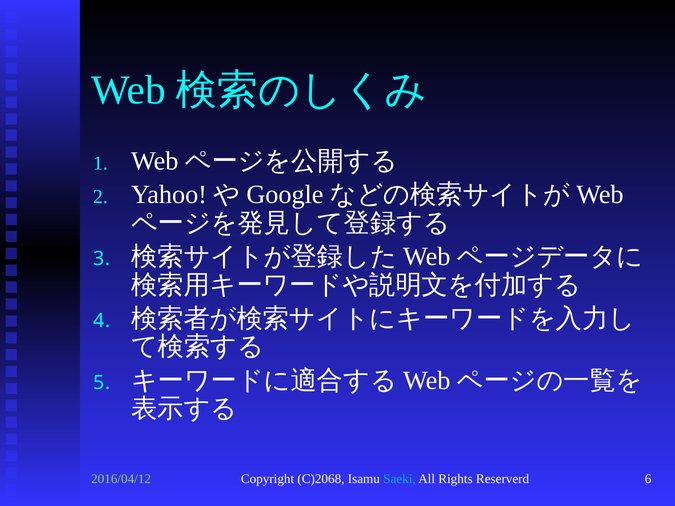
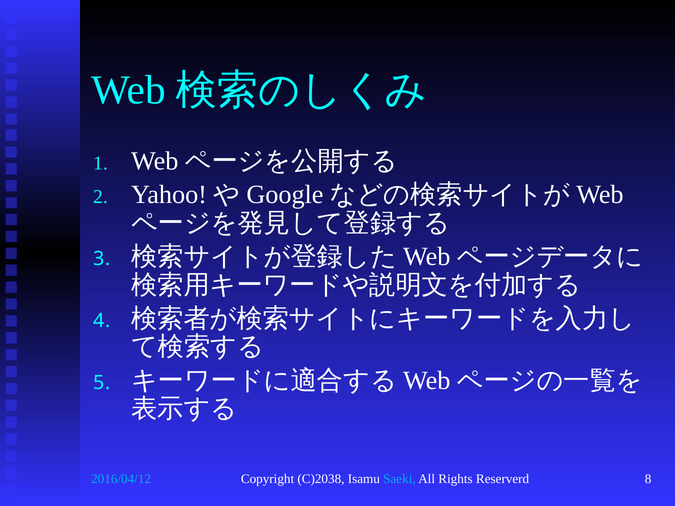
2016/04/12 colour: light green -> light blue (121, 479)
C)2068: C)2068 -> C)2038 (321, 479)
6: 6 -> 8 (648, 479)
